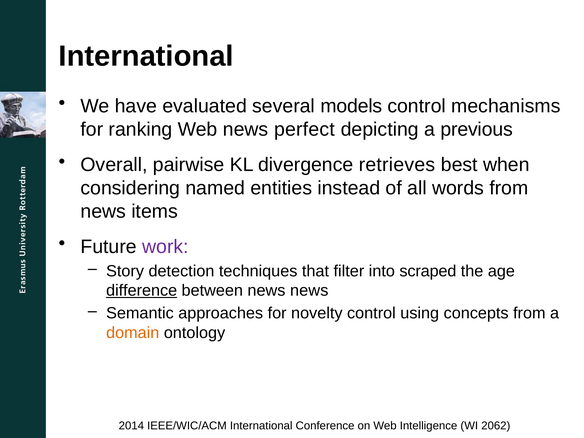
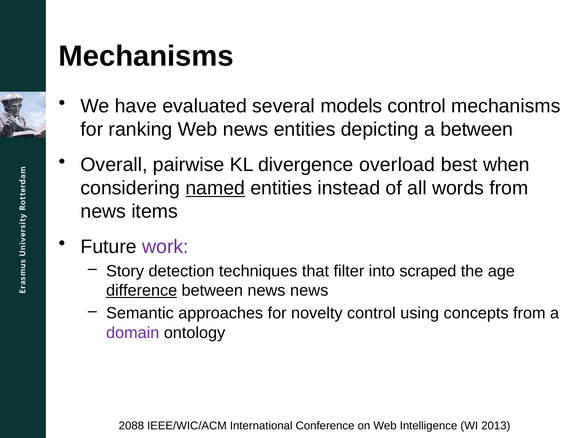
International: International -> Mechanisms (146, 56)
news perfect: perfect -> entities (305, 130)
a previous: previous -> between (477, 130)
retrieves: retrieves -> overload (397, 165)
named underline: none -> present (215, 188)
domain colour: orange -> purple (133, 333)
2014: 2014 -> 2088 (131, 426)
2062: 2062 -> 2013 (496, 426)
